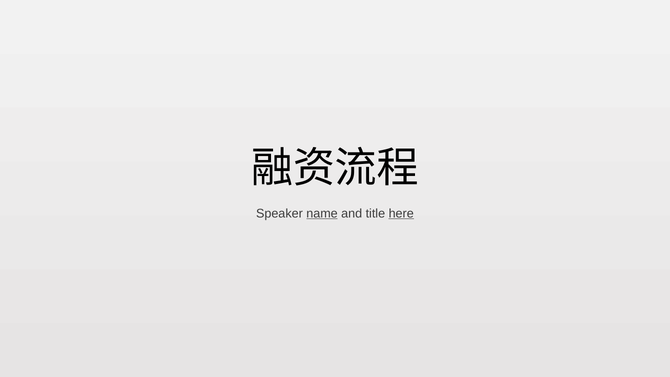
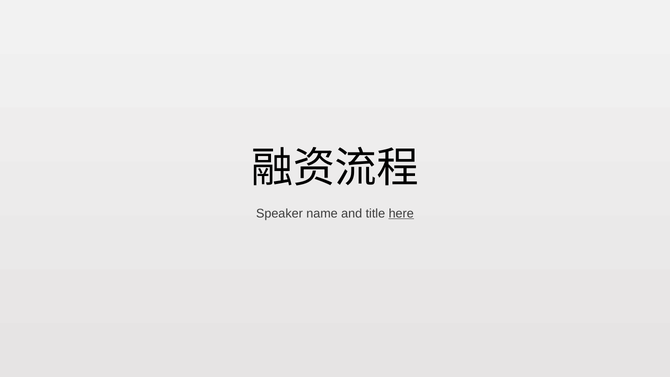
name underline: present -> none (322, 213)
